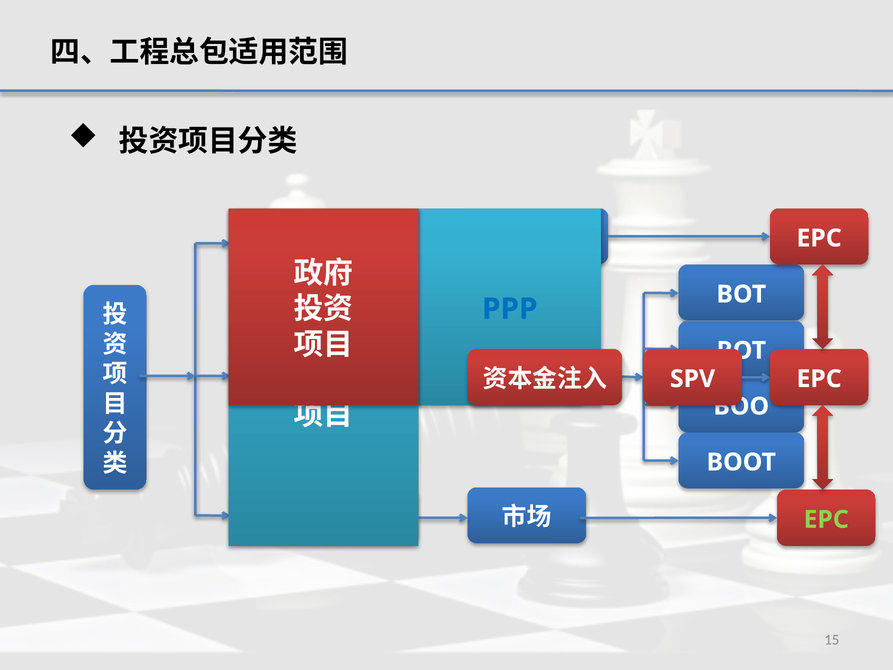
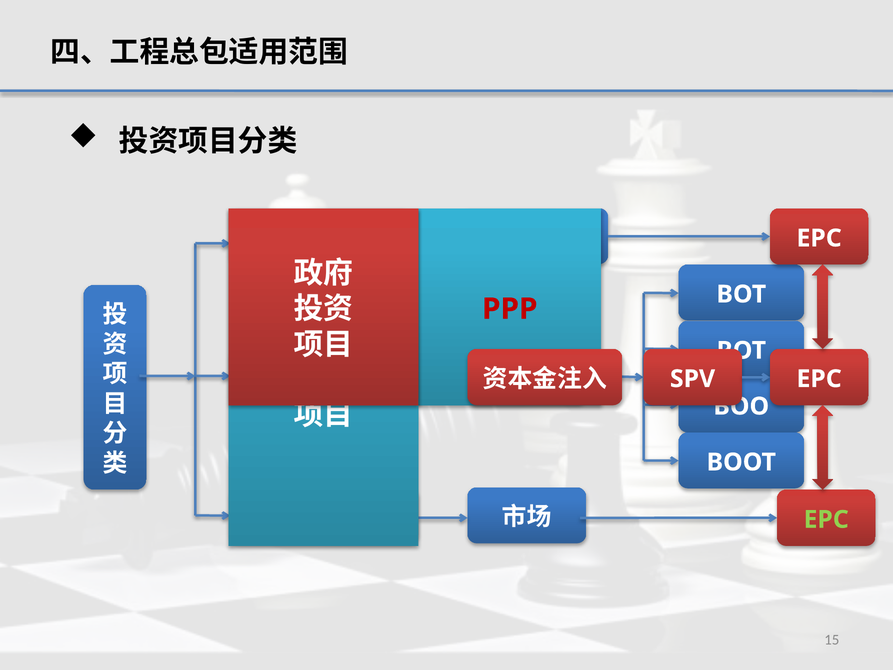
PPP colour: blue -> red (510, 309)
